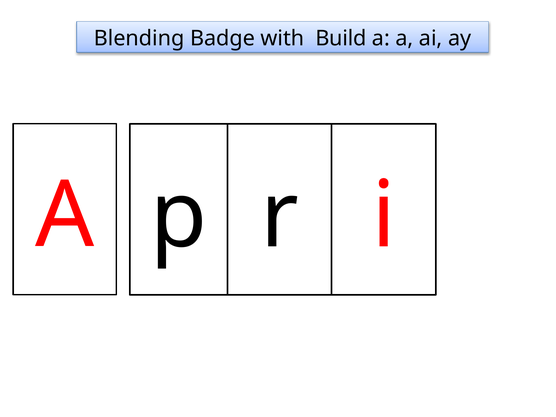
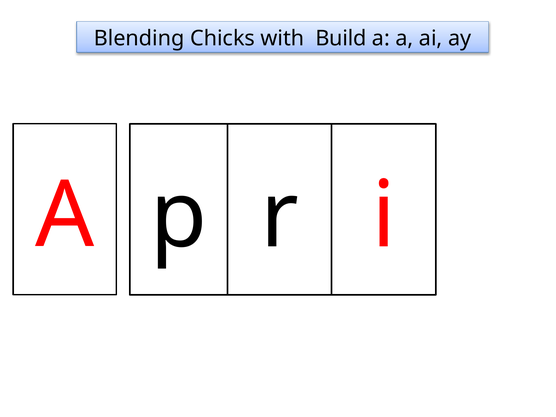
Badge: Badge -> Chicks (223, 38)
